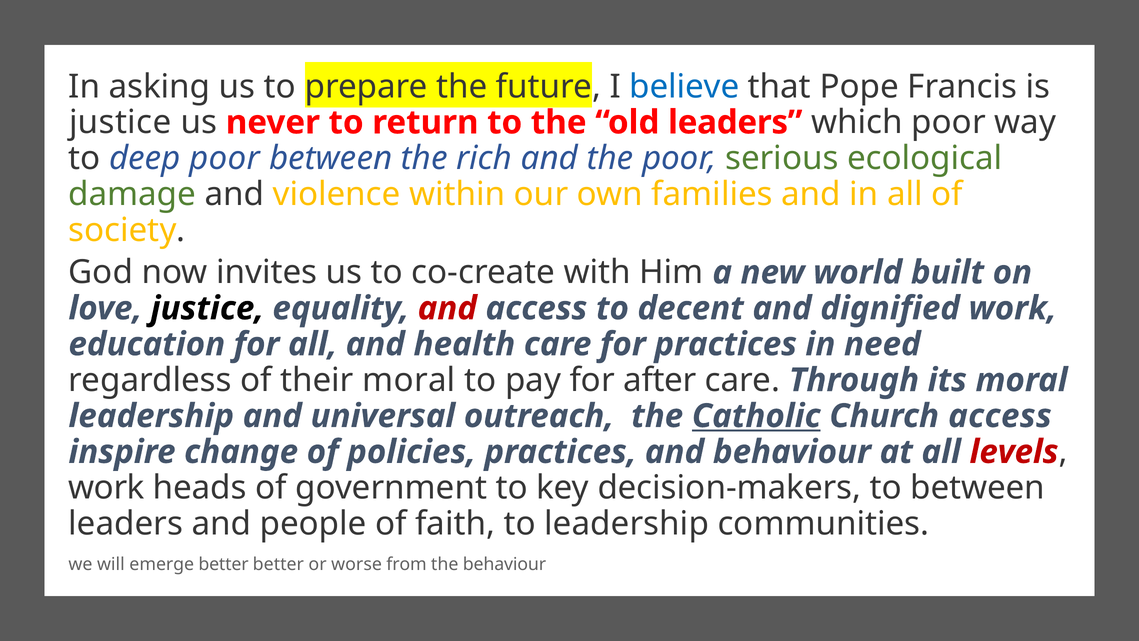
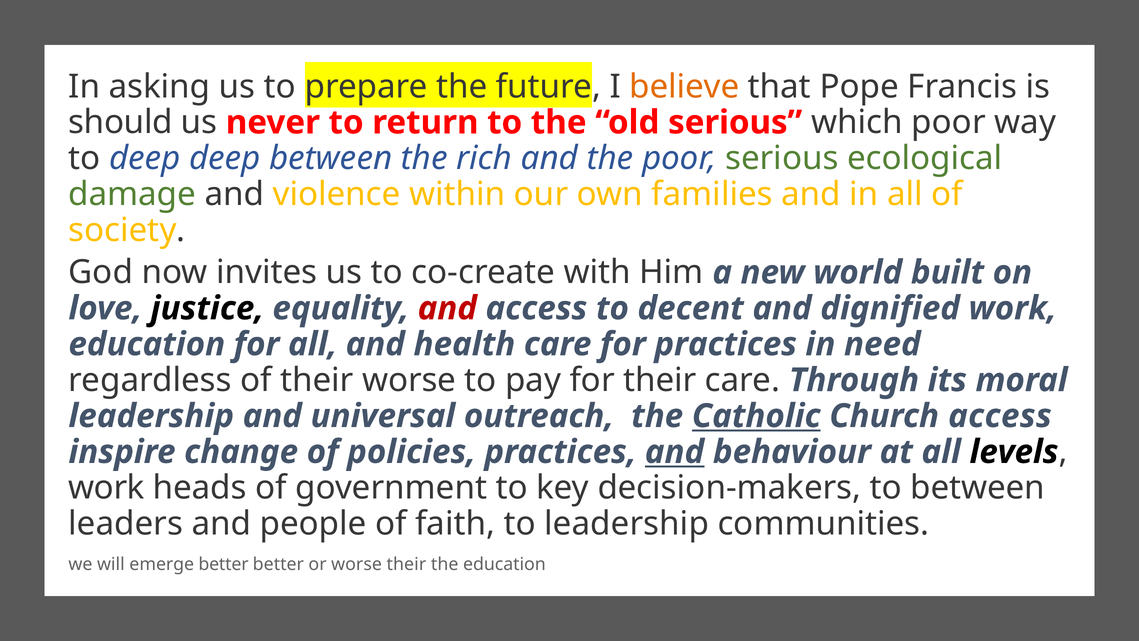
believe colour: blue -> orange (684, 87)
justice: justice -> should (120, 122)
old leaders: leaders -> serious (735, 122)
deep poor: poor -> deep (225, 158)
their moral: moral -> worse (409, 380)
for after: after -> their (660, 380)
and underline: none -> present (675, 452)
levels colour: red -> black (1014, 452)
worse from: from -> their (406, 564)
the behaviour: behaviour -> education (504, 564)
